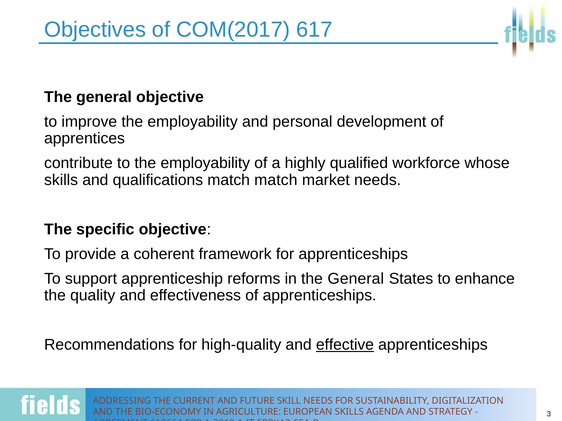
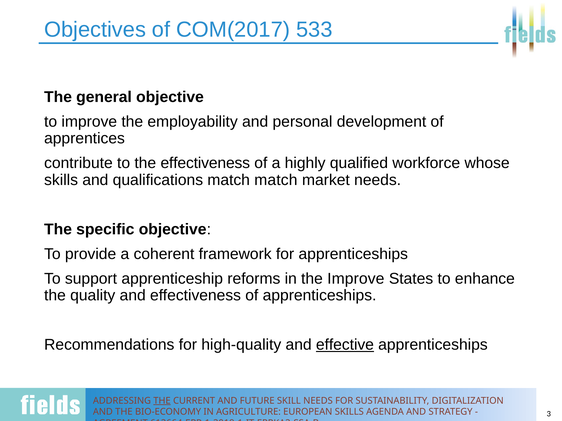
617: 617 -> 533 (314, 30)
to the employability: employability -> effectiveness (205, 163)
in the General: General -> Improve (356, 279)
THE underline: none -> present (162, 401)
